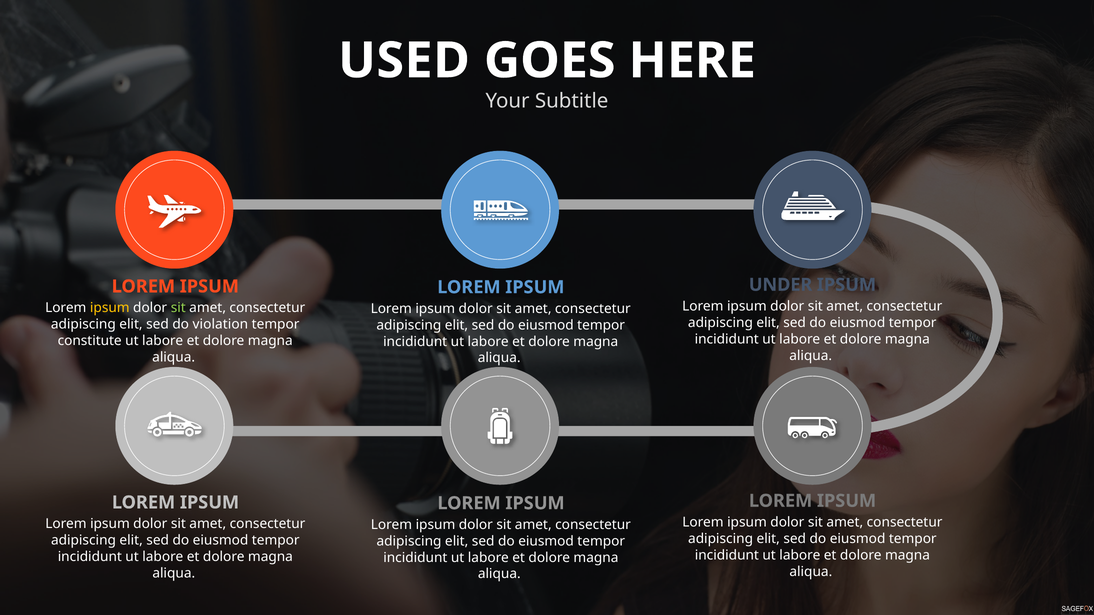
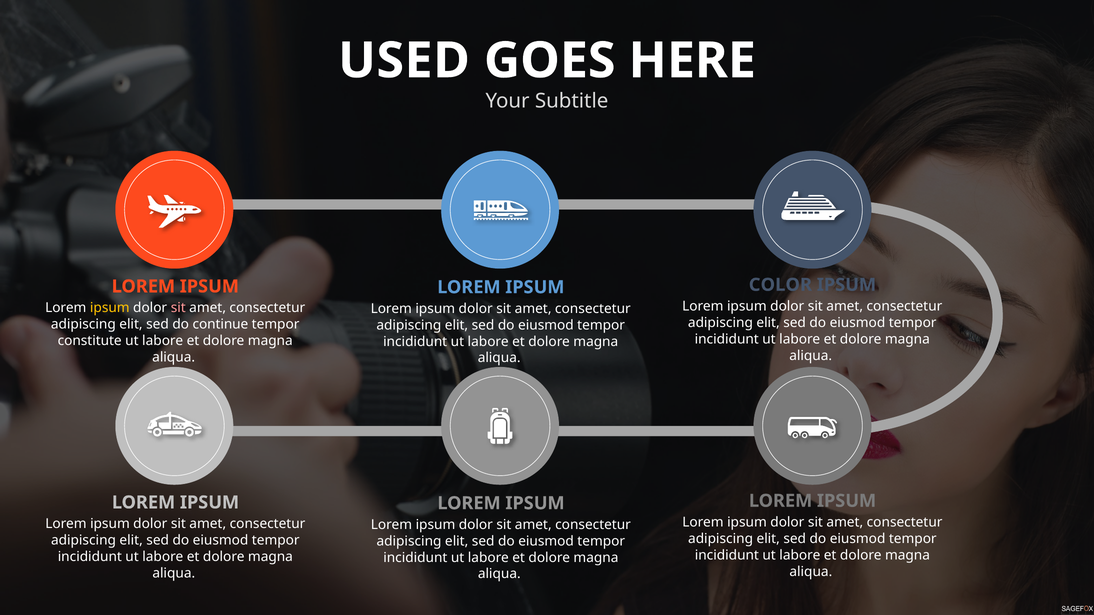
UNDER: UNDER -> COLOR (780, 285)
sit colour: light green -> pink (178, 308)
violation: violation -> continue (220, 325)
